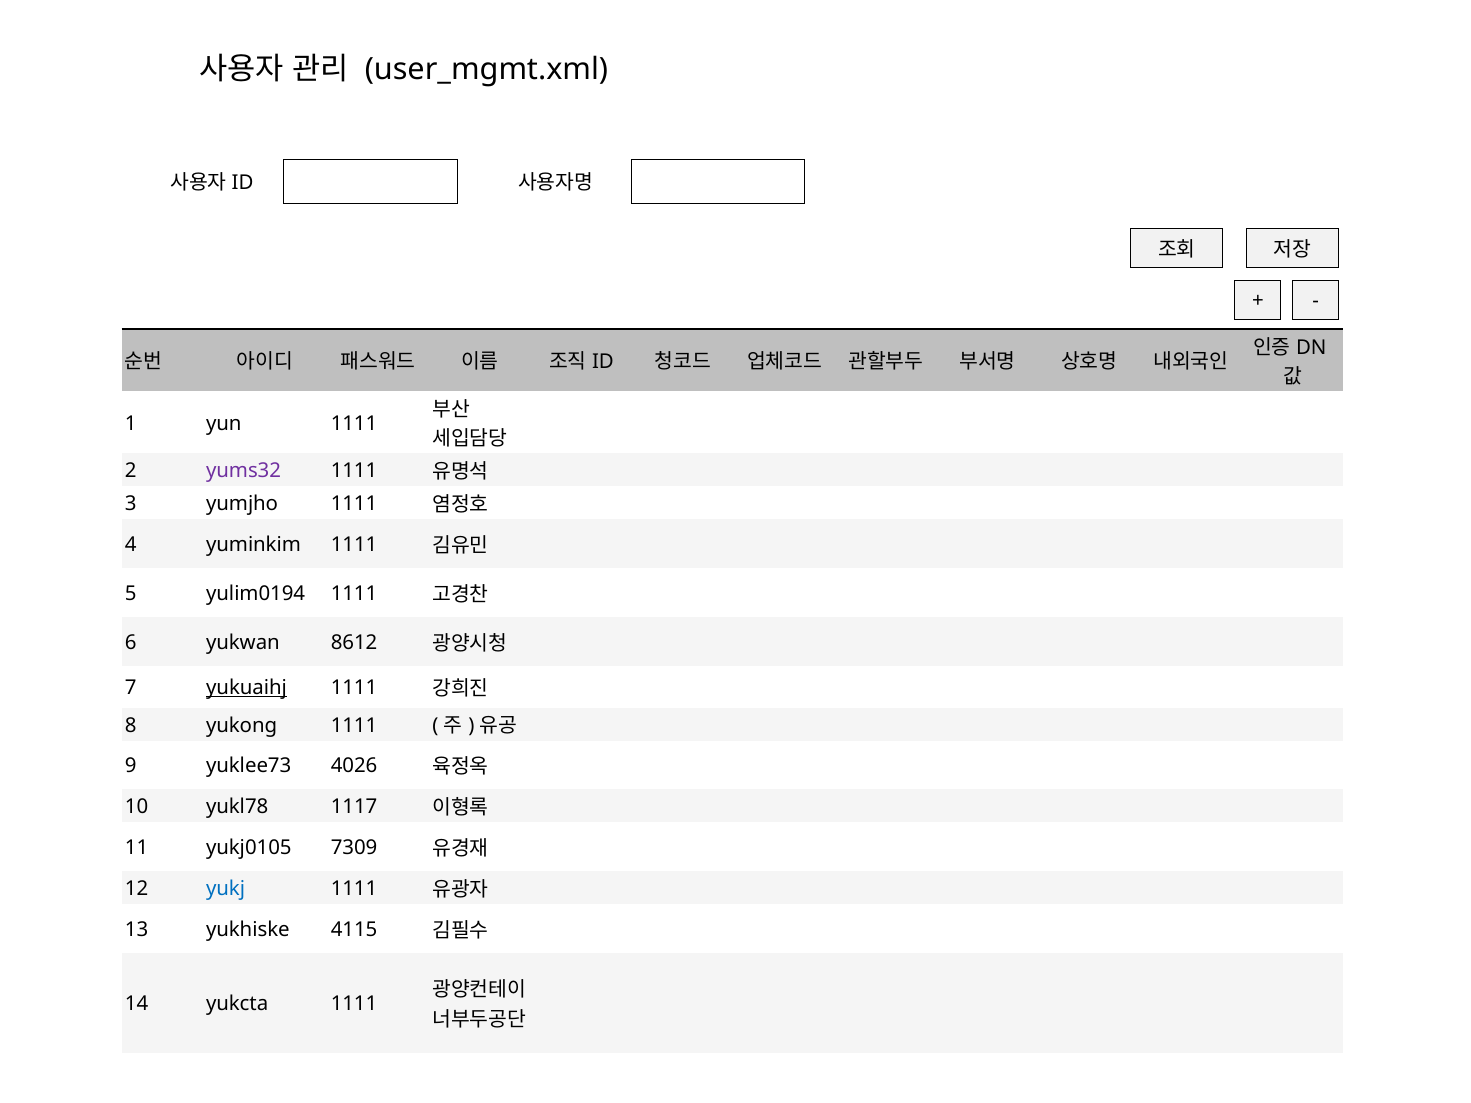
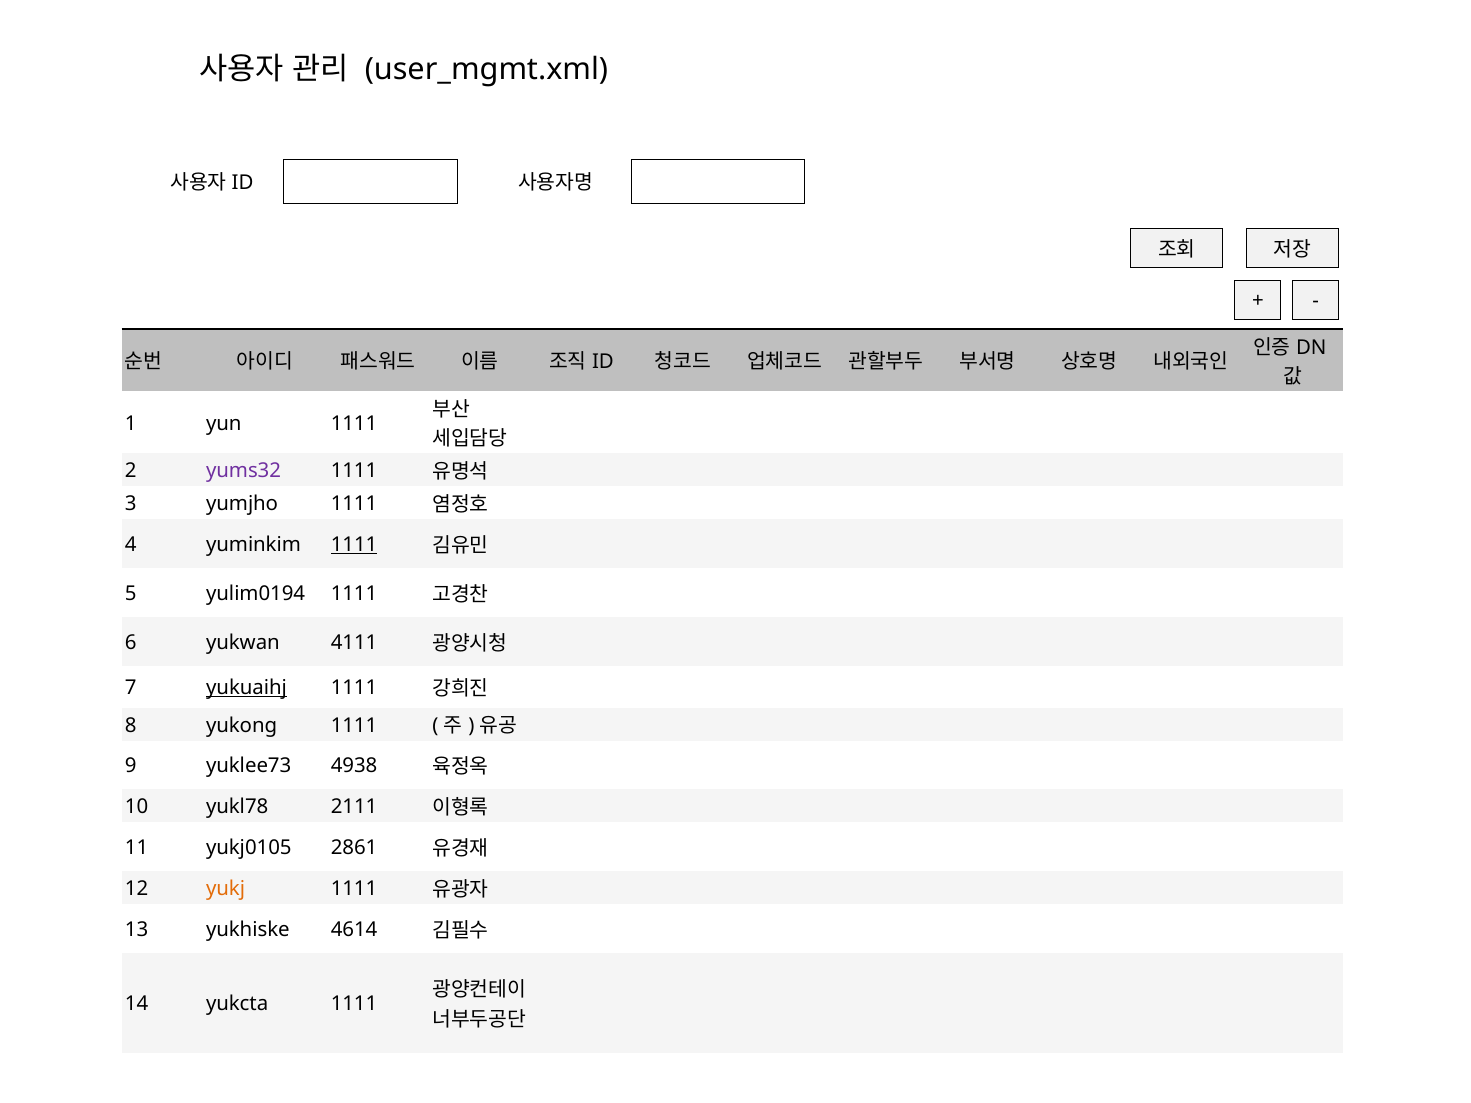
1111 underline: none -> present (354, 545)
8612: 8612 -> 4111 (354, 643)
4026: 4026 -> 4938 (354, 766)
1117: 1117 -> 2111 (354, 807)
7309: 7309 -> 2861 (354, 848)
yukj colour: blue -> orange (226, 889)
4115: 4115 -> 4614 (354, 930)
